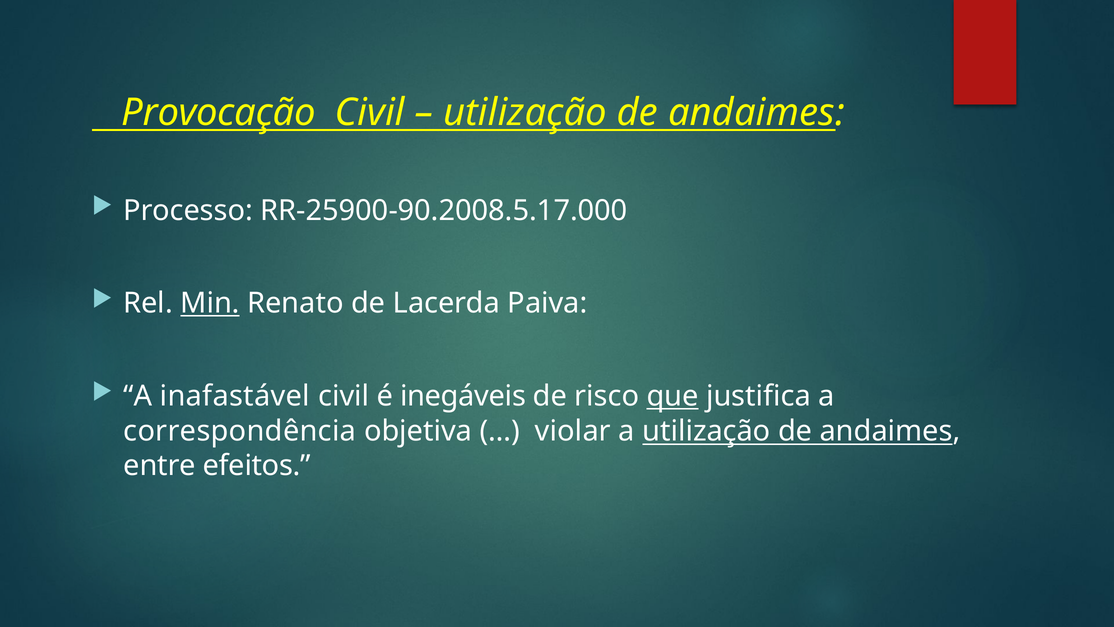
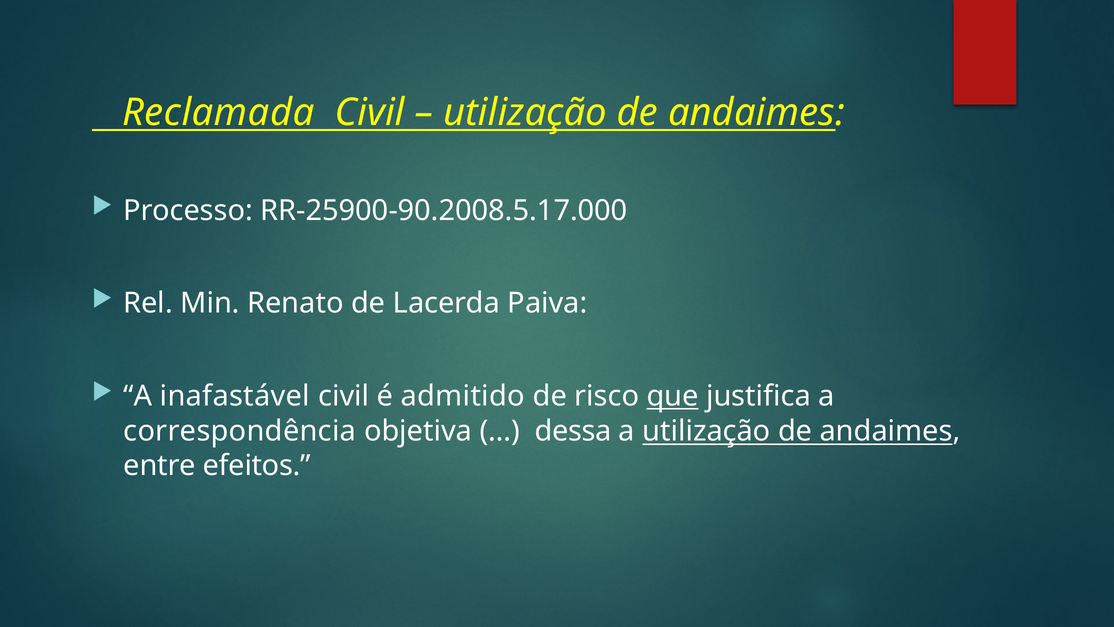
Provocação: Provocação -> Reclamada (218, 113)
Min underline: present -> none (210, 303)
inegáveis: inegáveis -> admitido (463, 396)
violar: violar -> dessa (573, 431)
